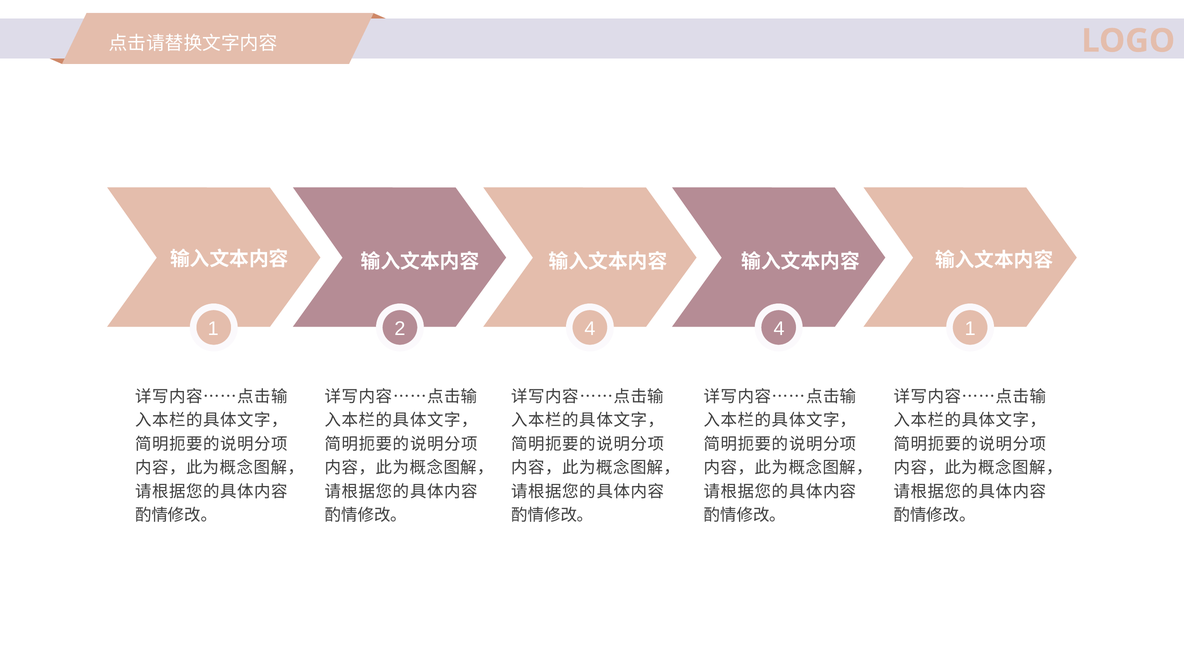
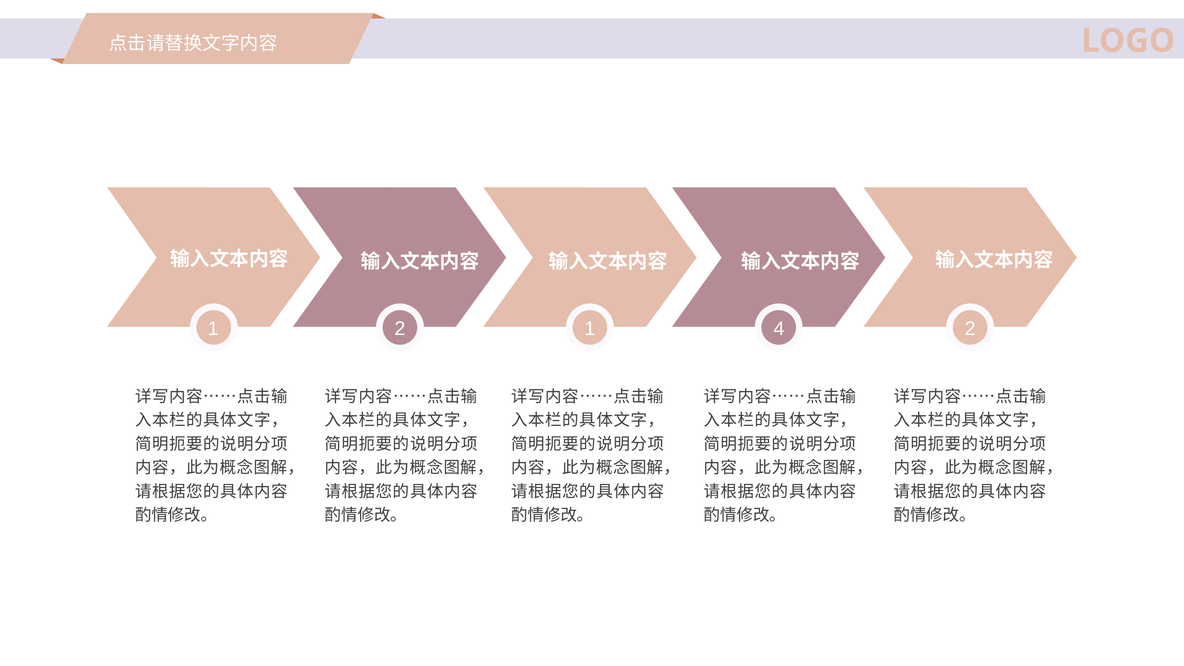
2 4: 4 -> 1 (590, 329)
4 1: 1 -> 2 (970, 329)
